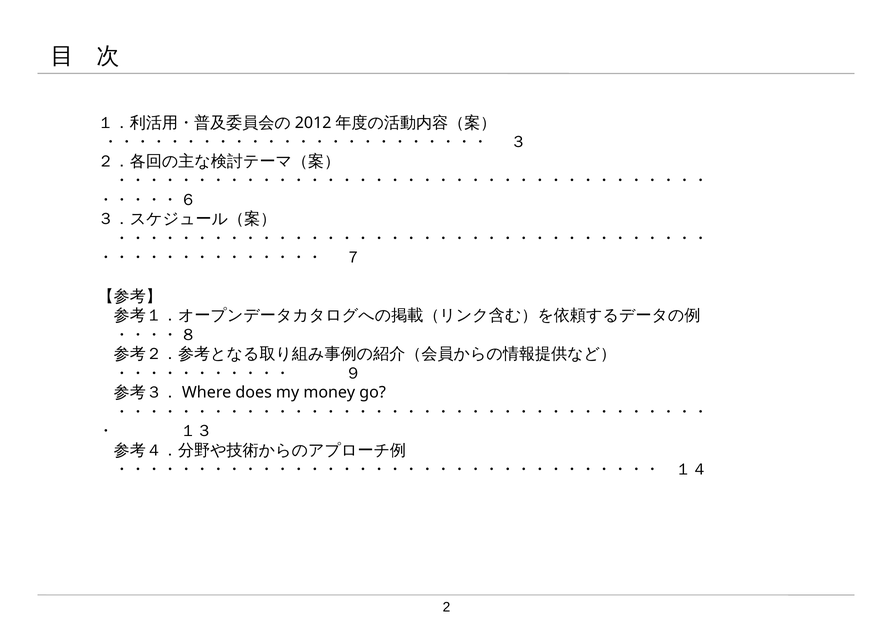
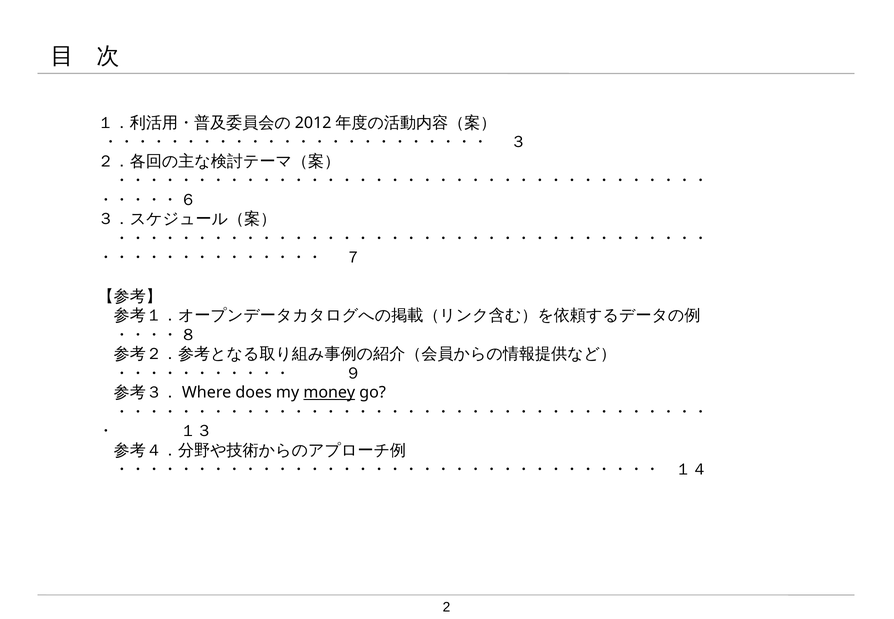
money underline: none -> present (329, 392)
